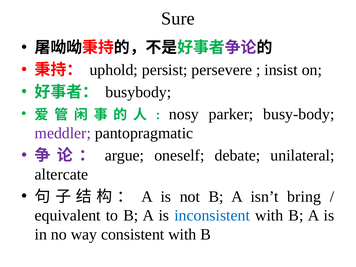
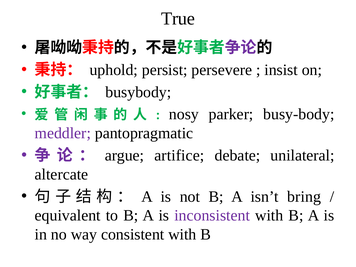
Sure: Sure -> True (178, 19)
oneself: oneself -> artifice (179, 155)
inconsistent colour: blue -> purple (212, 216)
